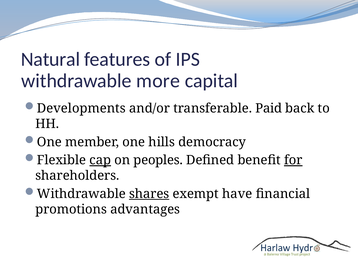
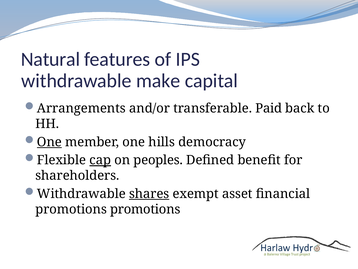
more: more -> make (158, 81)
Developments: Developments -> Arrangements (81, 108)
One underline: none -> present (49, 142)
for underline: present -> none (293, 160)
have: have -> asset (237, 193)
promotions advantages: advantages -> promotions (145, 209)
